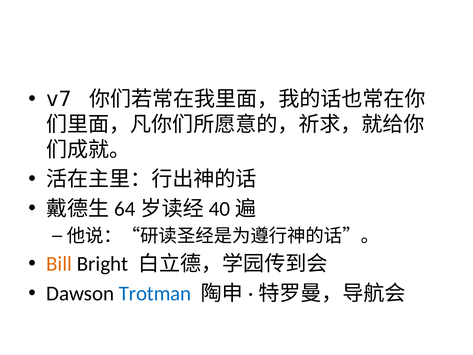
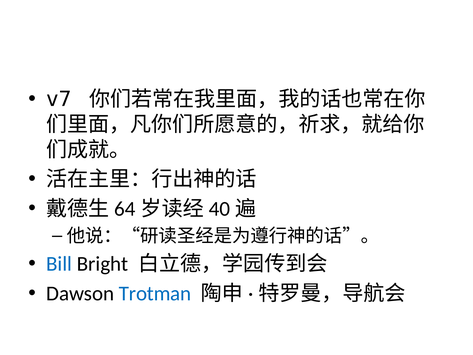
Bill colour: orange -> blue (59, 264)
